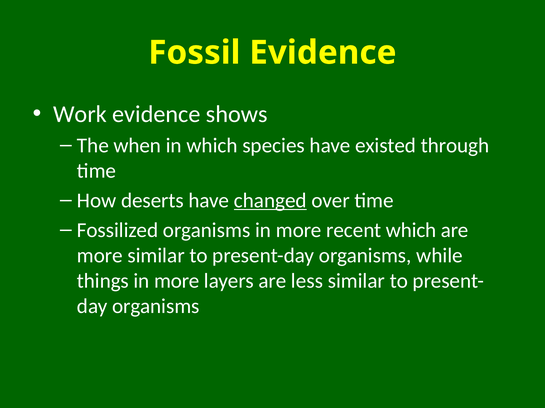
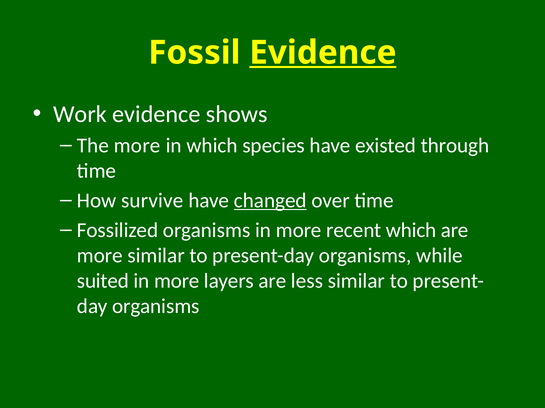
Evidence underline: none -> present (323, 53)
The when: when -> more (137, 146)
deserts: deserts -> survive (152, 201)
things: things -> suited (103, 281)
